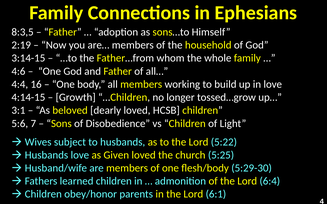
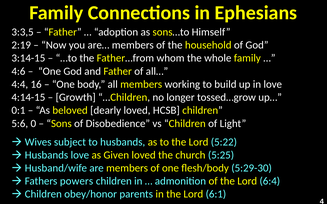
8:3,5: 8:3,5 -> 3:3,5 (23, 32)
3:1: 3:1 -> 0:1 (18, 111)
7: 7 -> 0 (33, 124)
learned: learned -> powers (77, 181)
